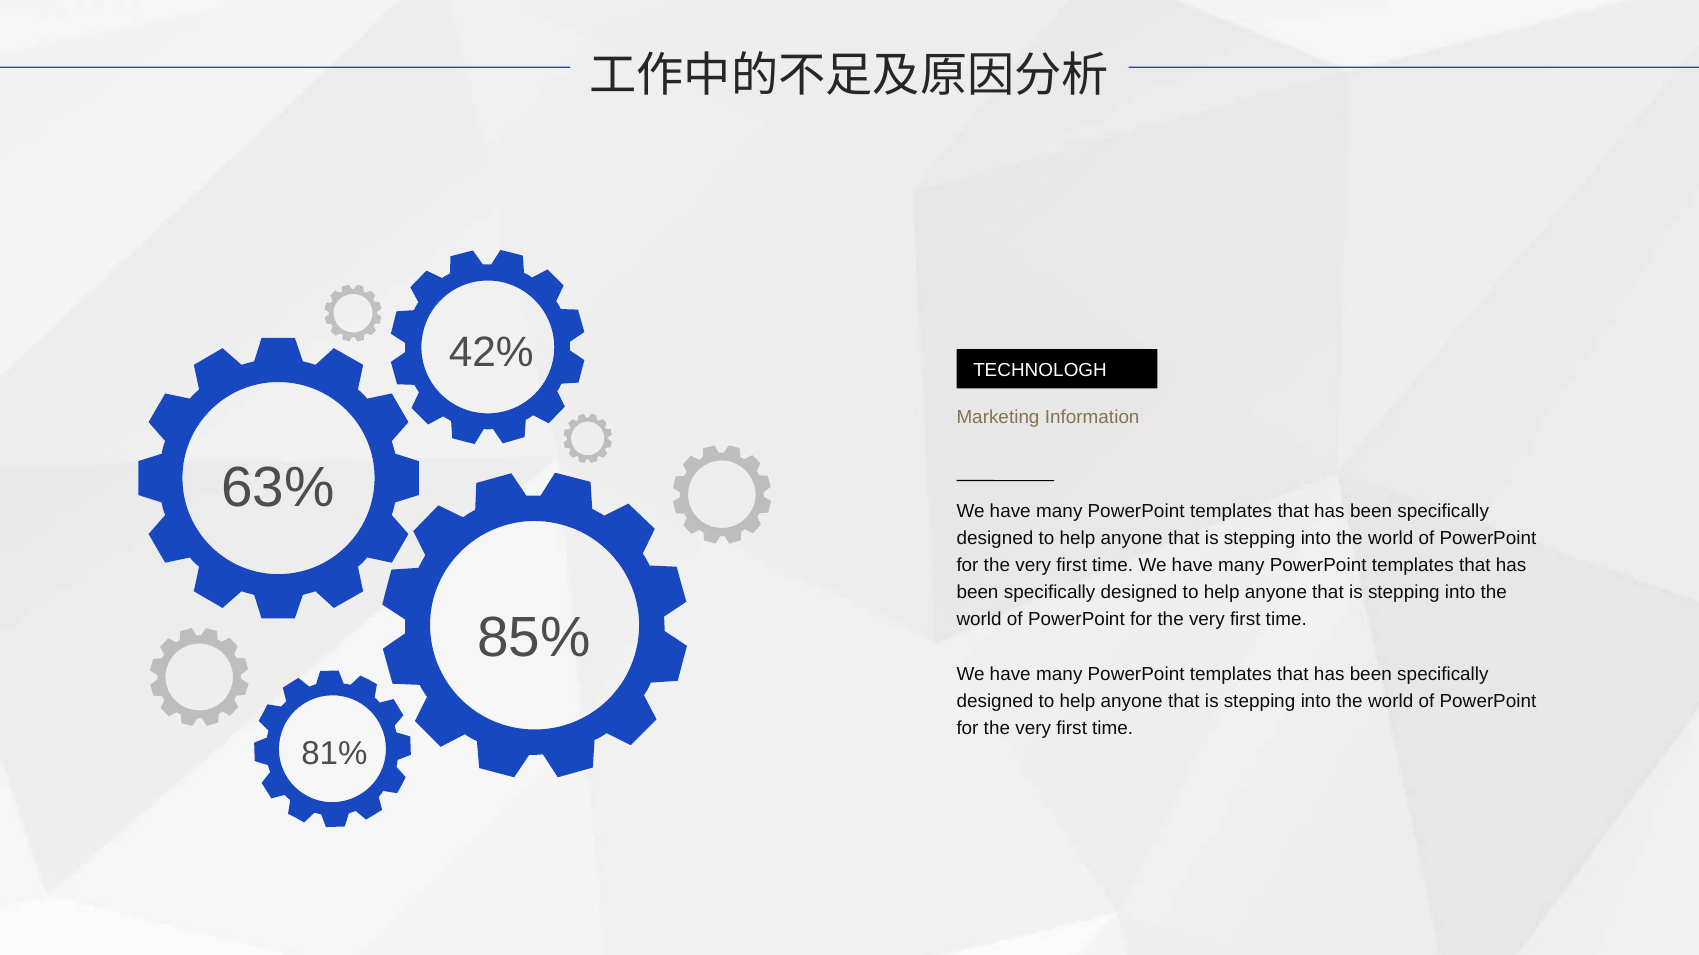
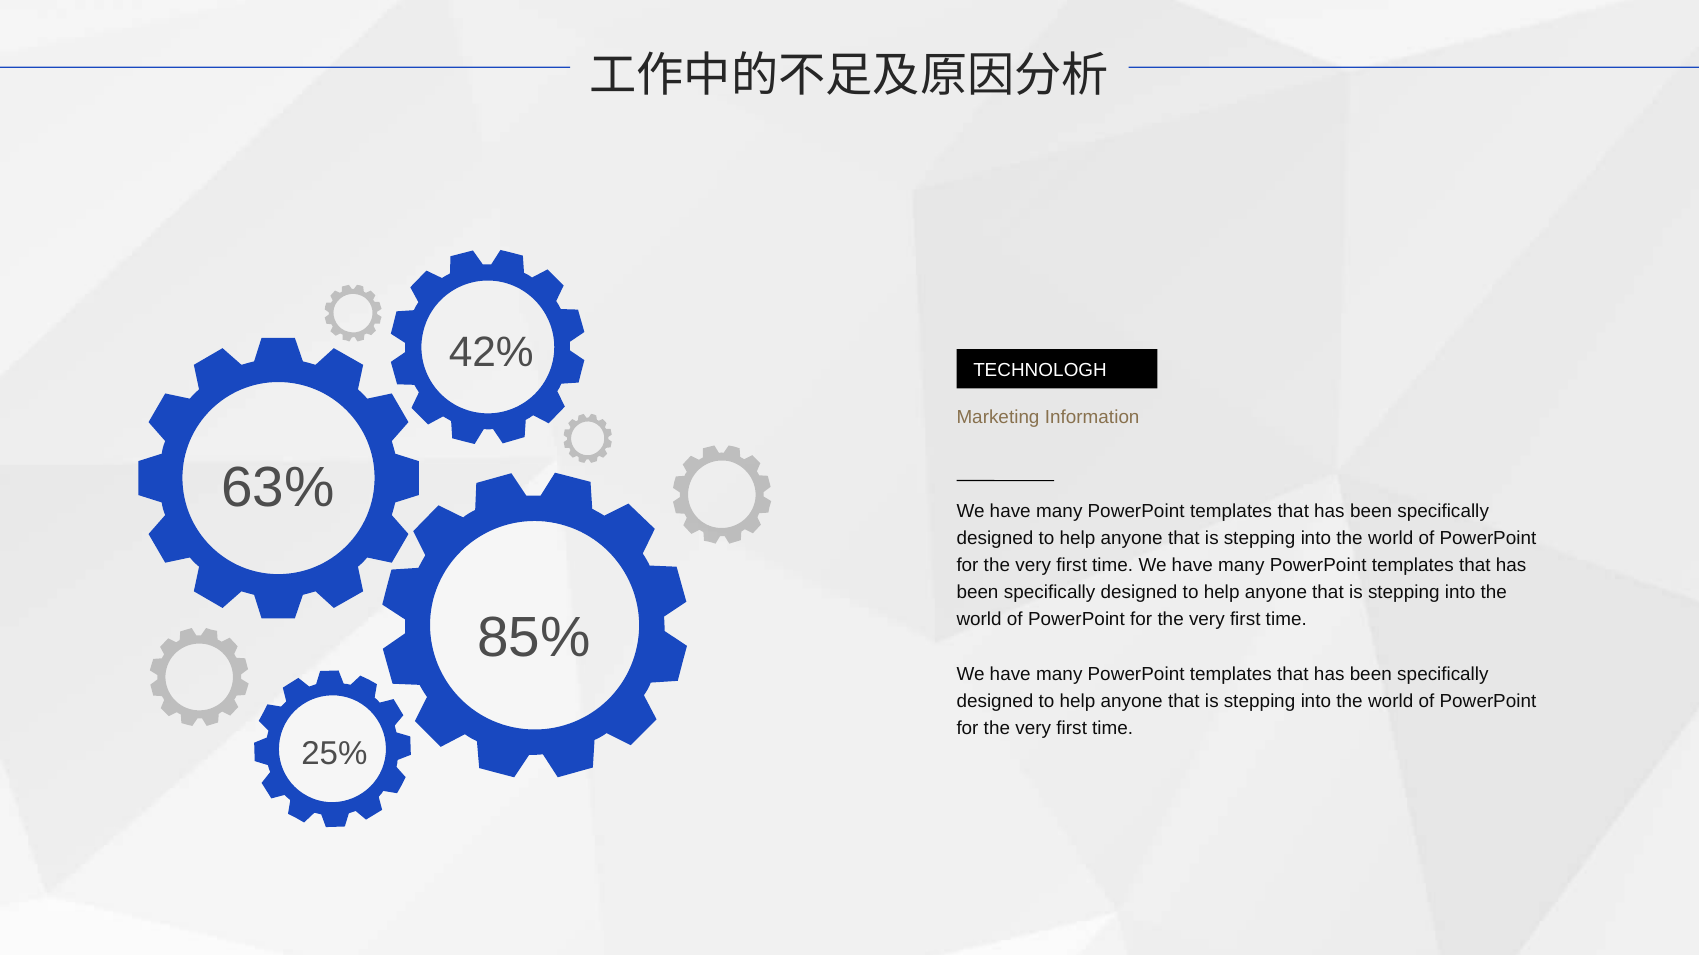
81%: 81% -> 25% (334, 754)
